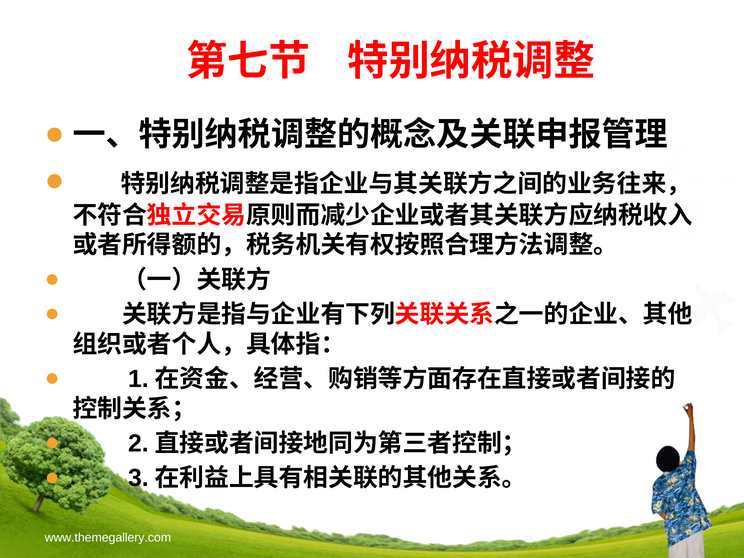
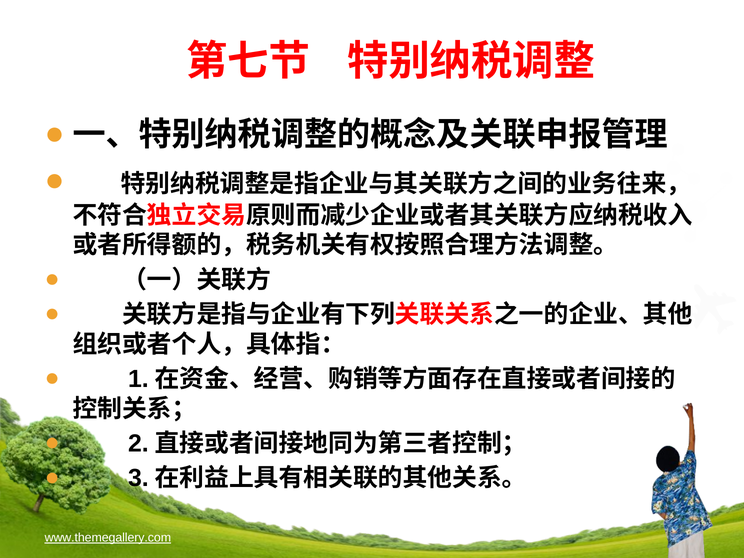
www.themegallery.com underline: none -> present (108, 538)
